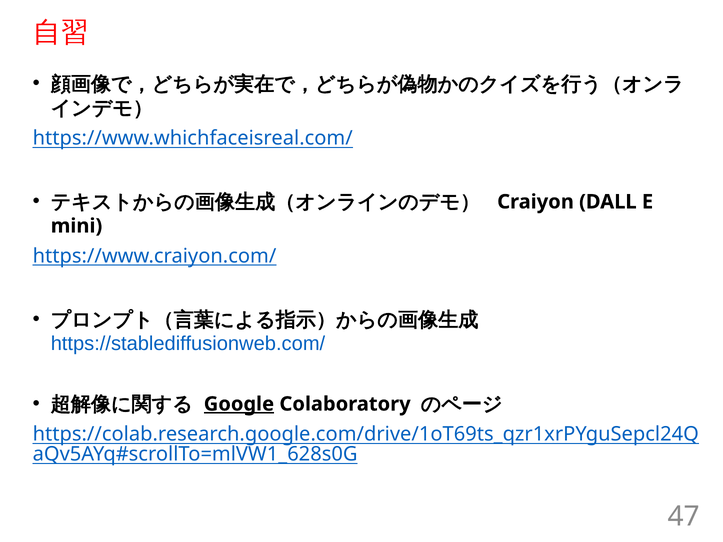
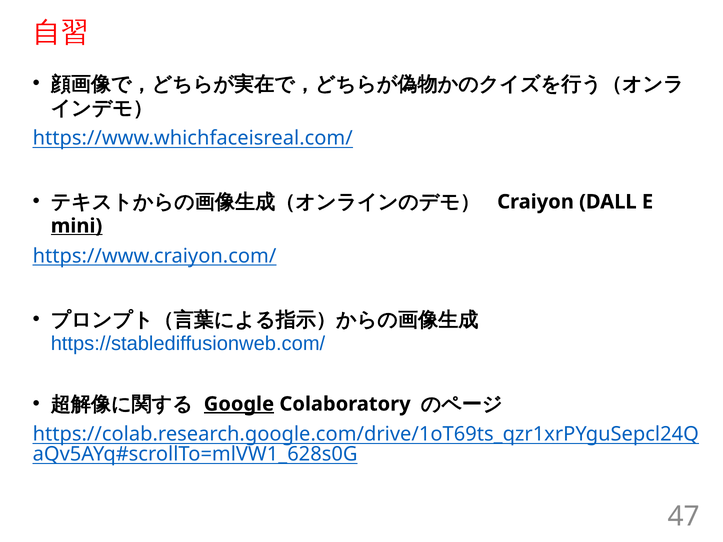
mini underline: none -> present (77, 226)
